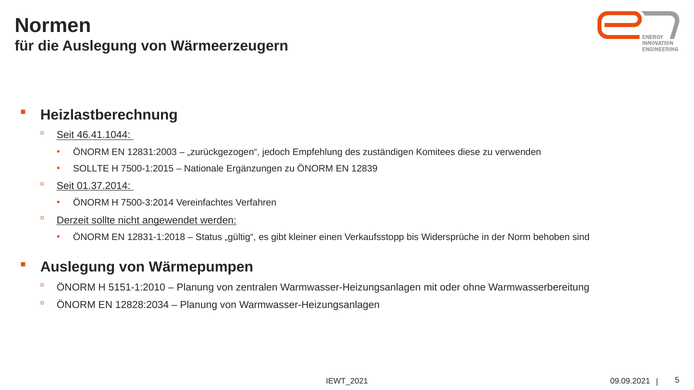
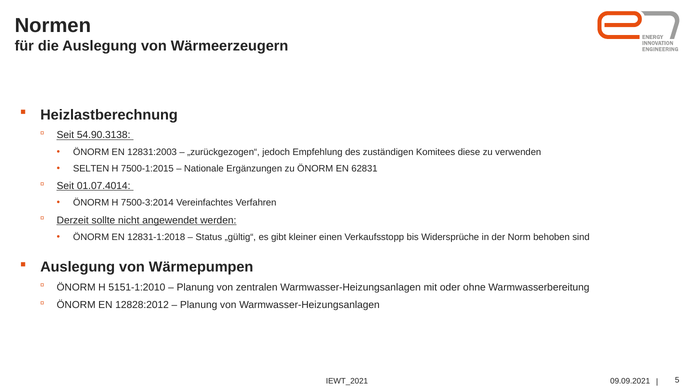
46.41.1044: 46.41.1044 -> 54.90.3138 (104, 135)
SOLLTE: SOLLTE -> SELTEN (91, 169)
12839: 12839 -> 62831 (364, 169)
01.37.2014: 01.37.2014 -> 01.07.4014 (104, 186)
12828:2034: 12828:2034 -> 12828:2012 (142, 305)
